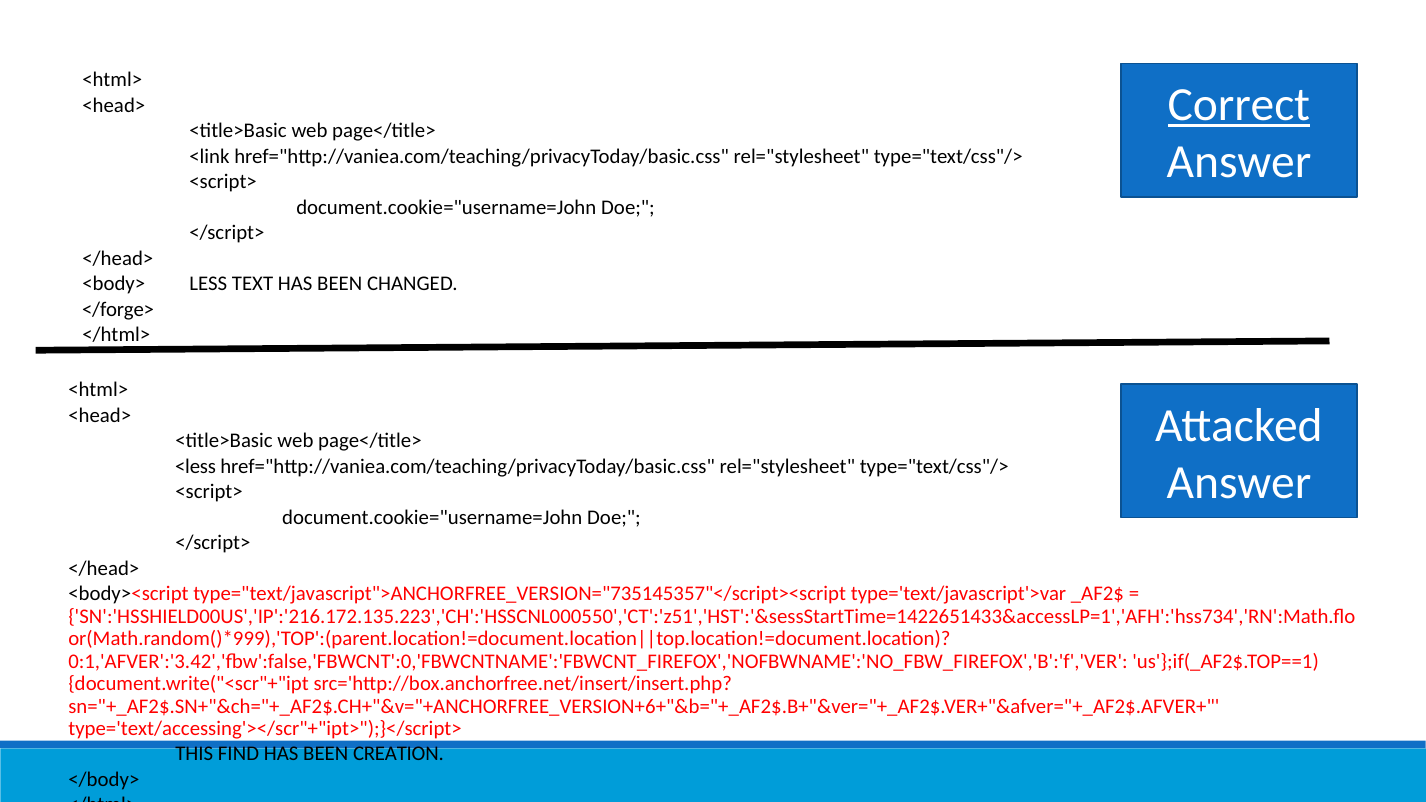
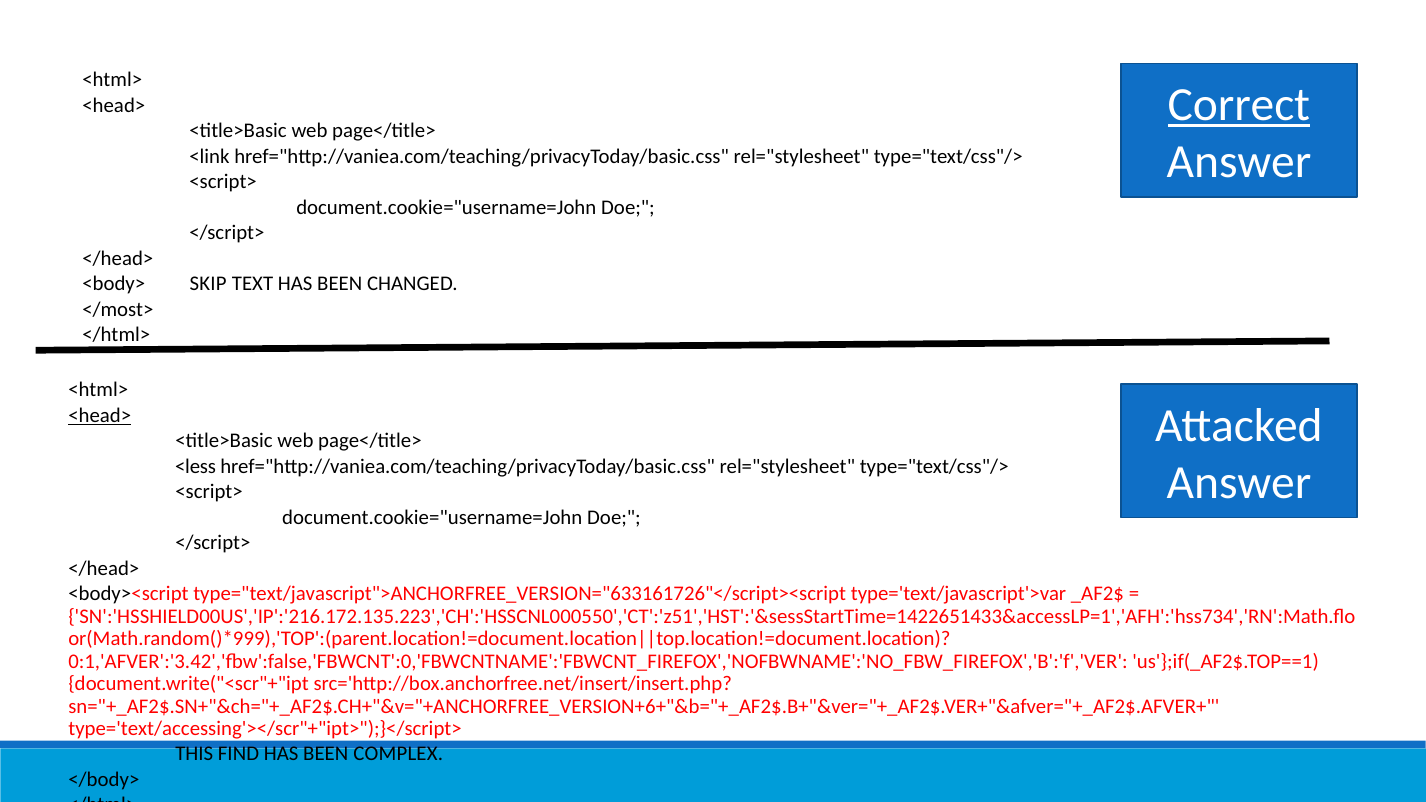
LESS: LESS -> SKIP (208, 284)
</forge>: </forge> -> </most> (118, 310)
<head> underline: none -> present (100, 415)
type="text/javascript">ANCHORFREE_VERSION="735145357"</script><script: type="text/javascript">ANCHORFREE_VERSION="735145357"</script><script -> type="text/javascript">ANCHORFREE_VERSION="633161726"</script><script (520, 594)
CREATION: CREATION -> COMPLEX (398, 754)
